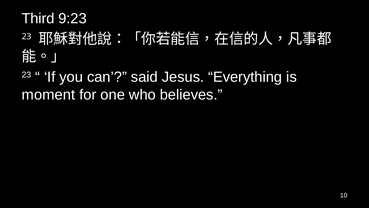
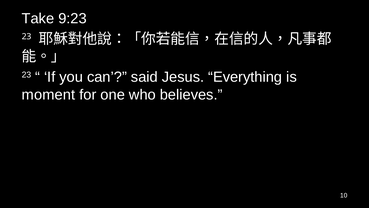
Third: Third -> Take (38, 18)
